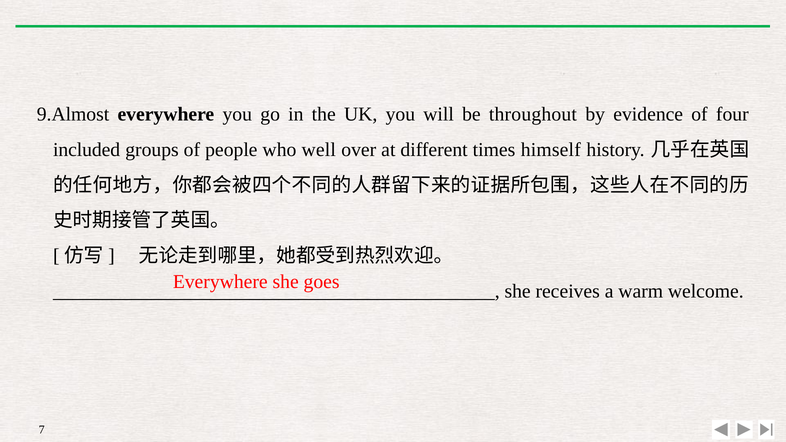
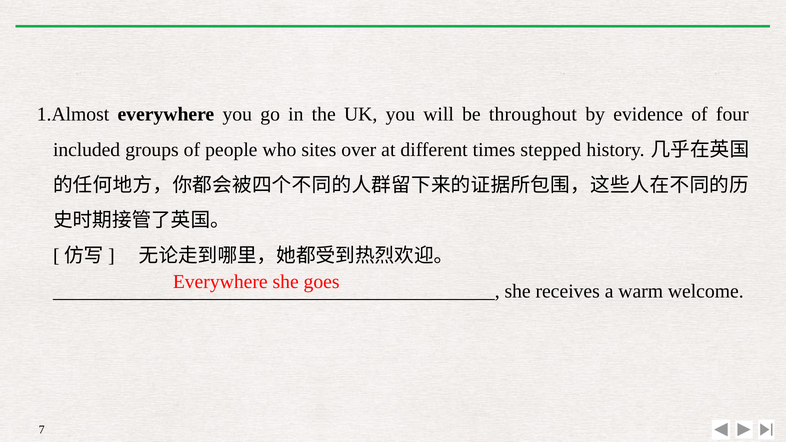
9.Almost: 9.Almost -> 1.Almost (73, 114)
well: well -> sites (319, 150)
himself: himself -> stepped (551, 150)
